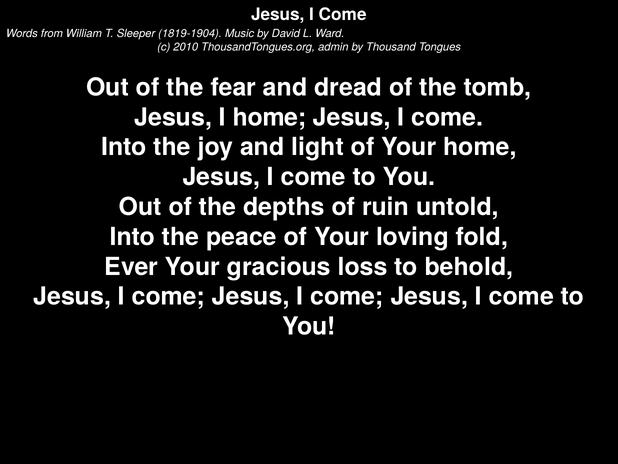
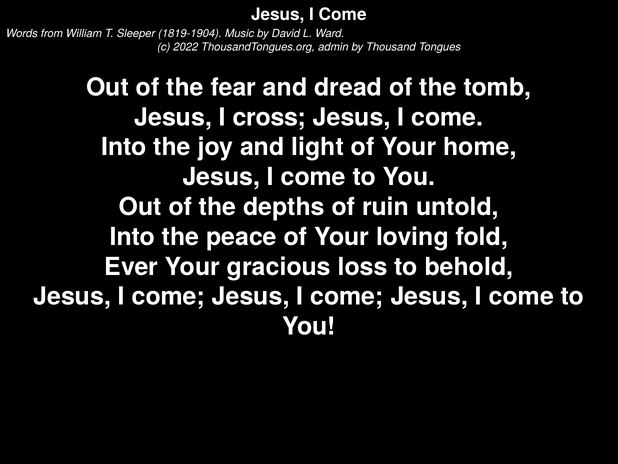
2010: 2010 -> 2022 (186, 47)
I home: home -> cross (270, 117)
